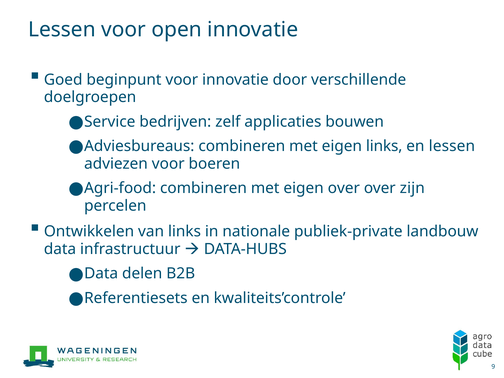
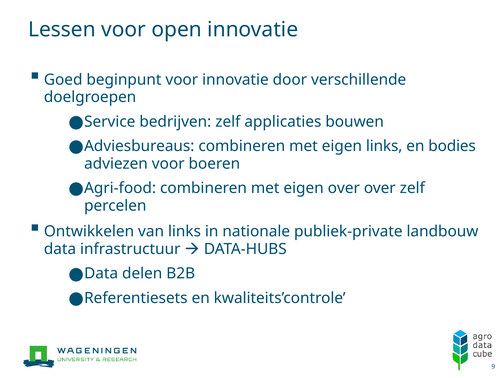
en lessen: lessen -> bodies (452, 146)
over zijn: zijn -> zelf (412, 188)
